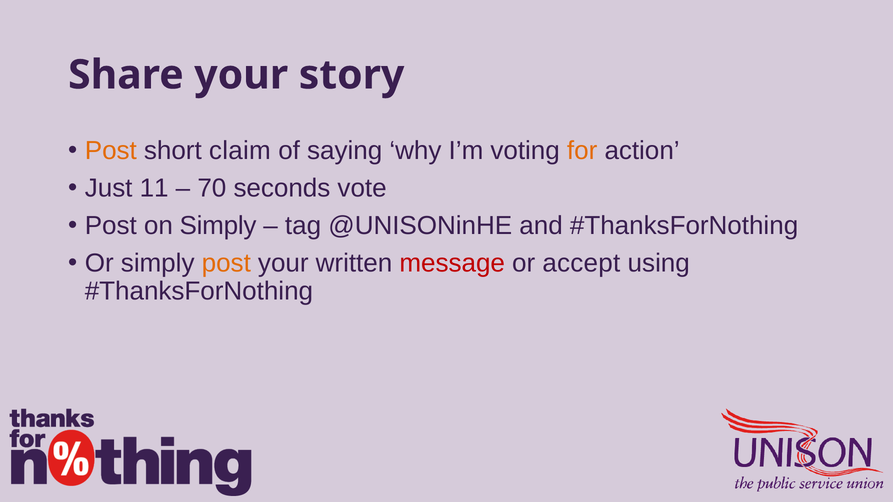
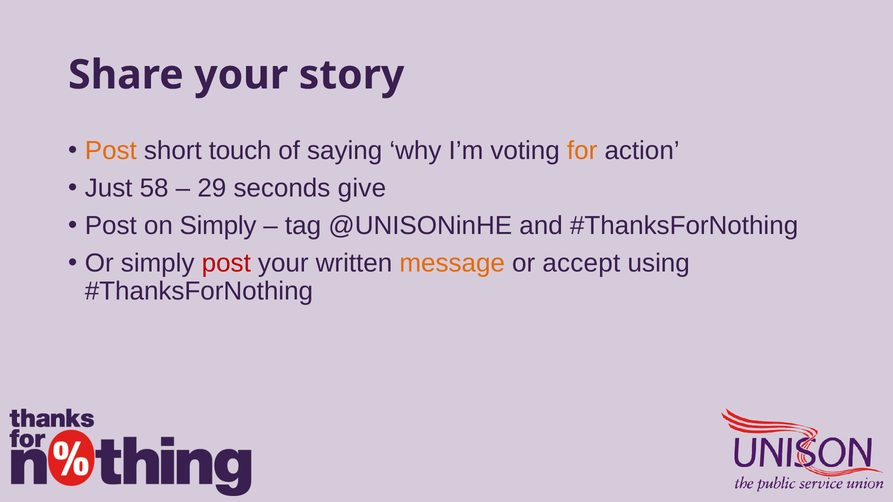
claim: claim -> touch (240, 151)
11: 11 -> 58 (154, 188)
70: 70 -> 29 (212, 188)
vote: vote -> give (362, 188)
post colour: orange -> red (226, 263)
message colour: red -> orange (452, 263)
